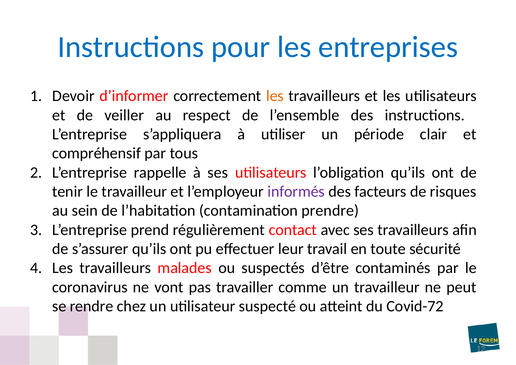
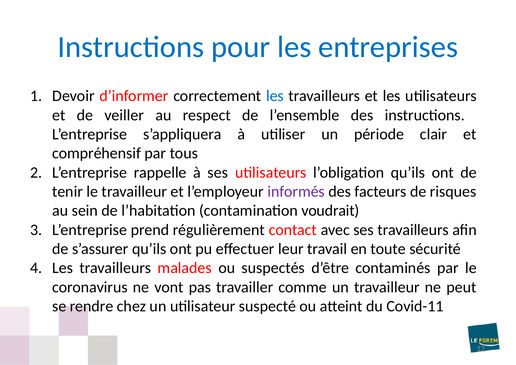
les colour: orange -> blue (275, 96)
prendre: prendre -> voudrait (330, 211)
Covid-72: Covid-72 -> Covid-11 (415, 306)
